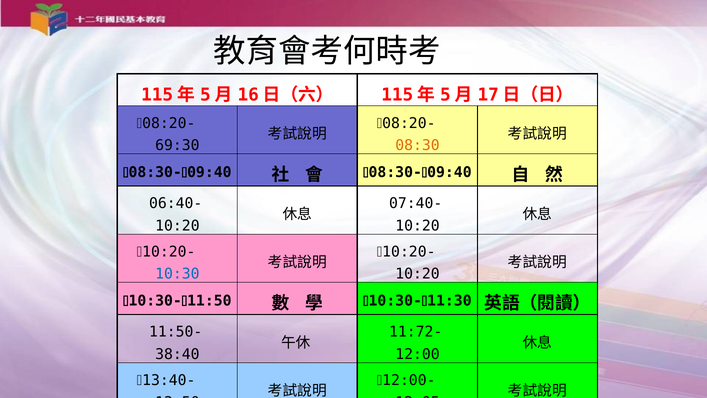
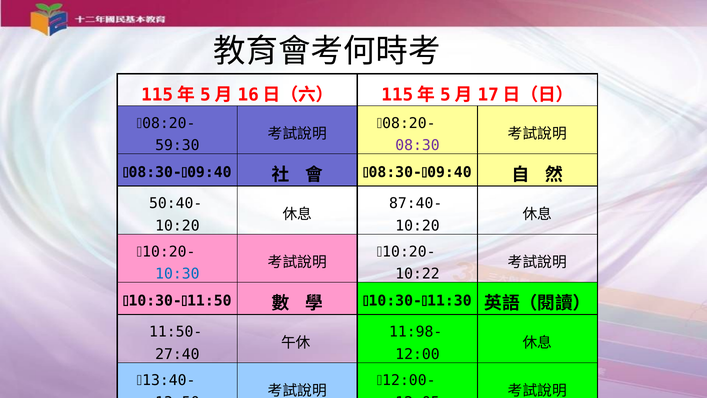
69:30: 69:30 -> 59:30 (177, 145)
08:30 colour: orange -> purple (417, 145)
06:40-: 06:40- -> 50:40- (176, 203)
07:40-: 07:40- -> 87:40- (416, 203)
10:20: 10:20 -> 10:22 (417, 274)
11:72-: 11:72- -> 11:98- (416, 332)
38:40: 38:40 -> 27:40 (177, 354)
